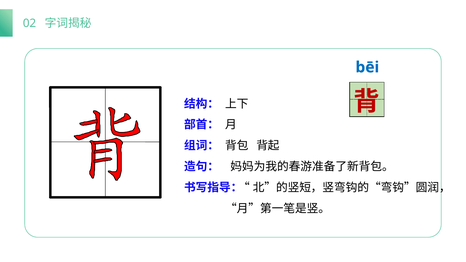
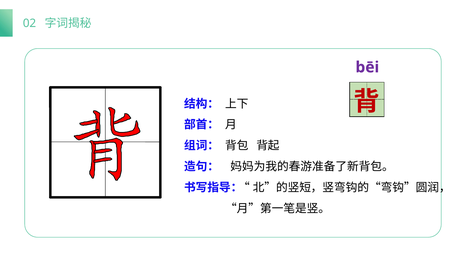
bēi colour: blue -> purple (367, 67)
